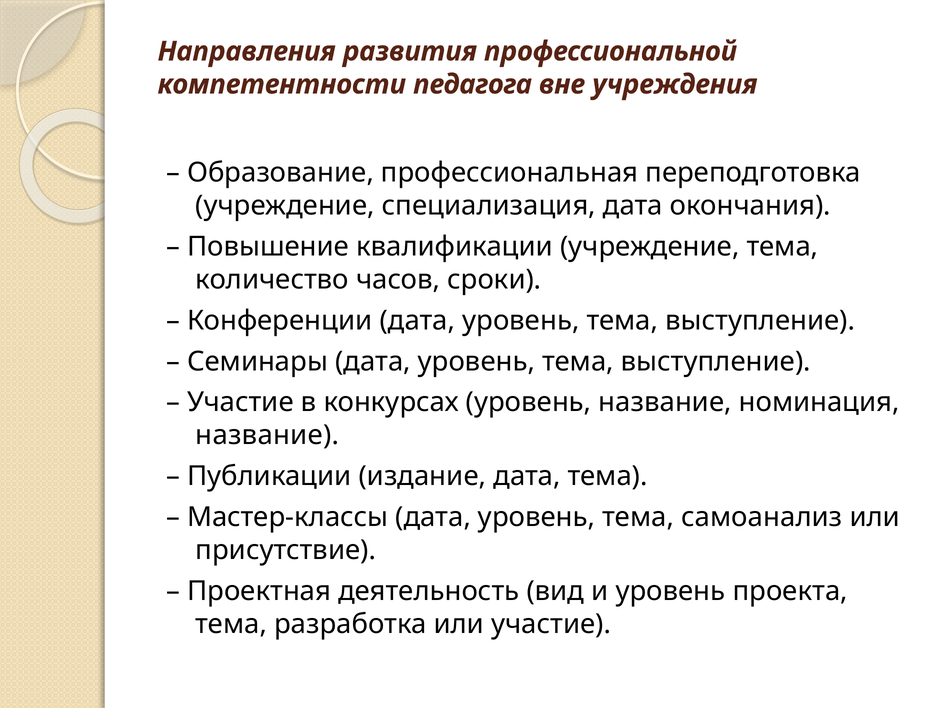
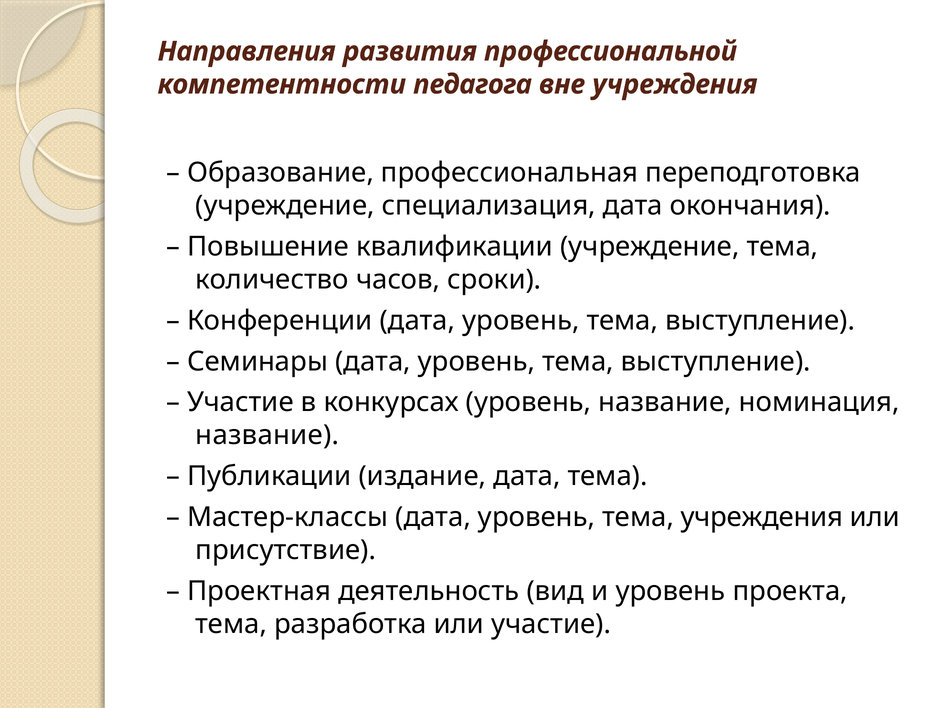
тема самоанализ: самоанализ -> учреждения (762, 518)
